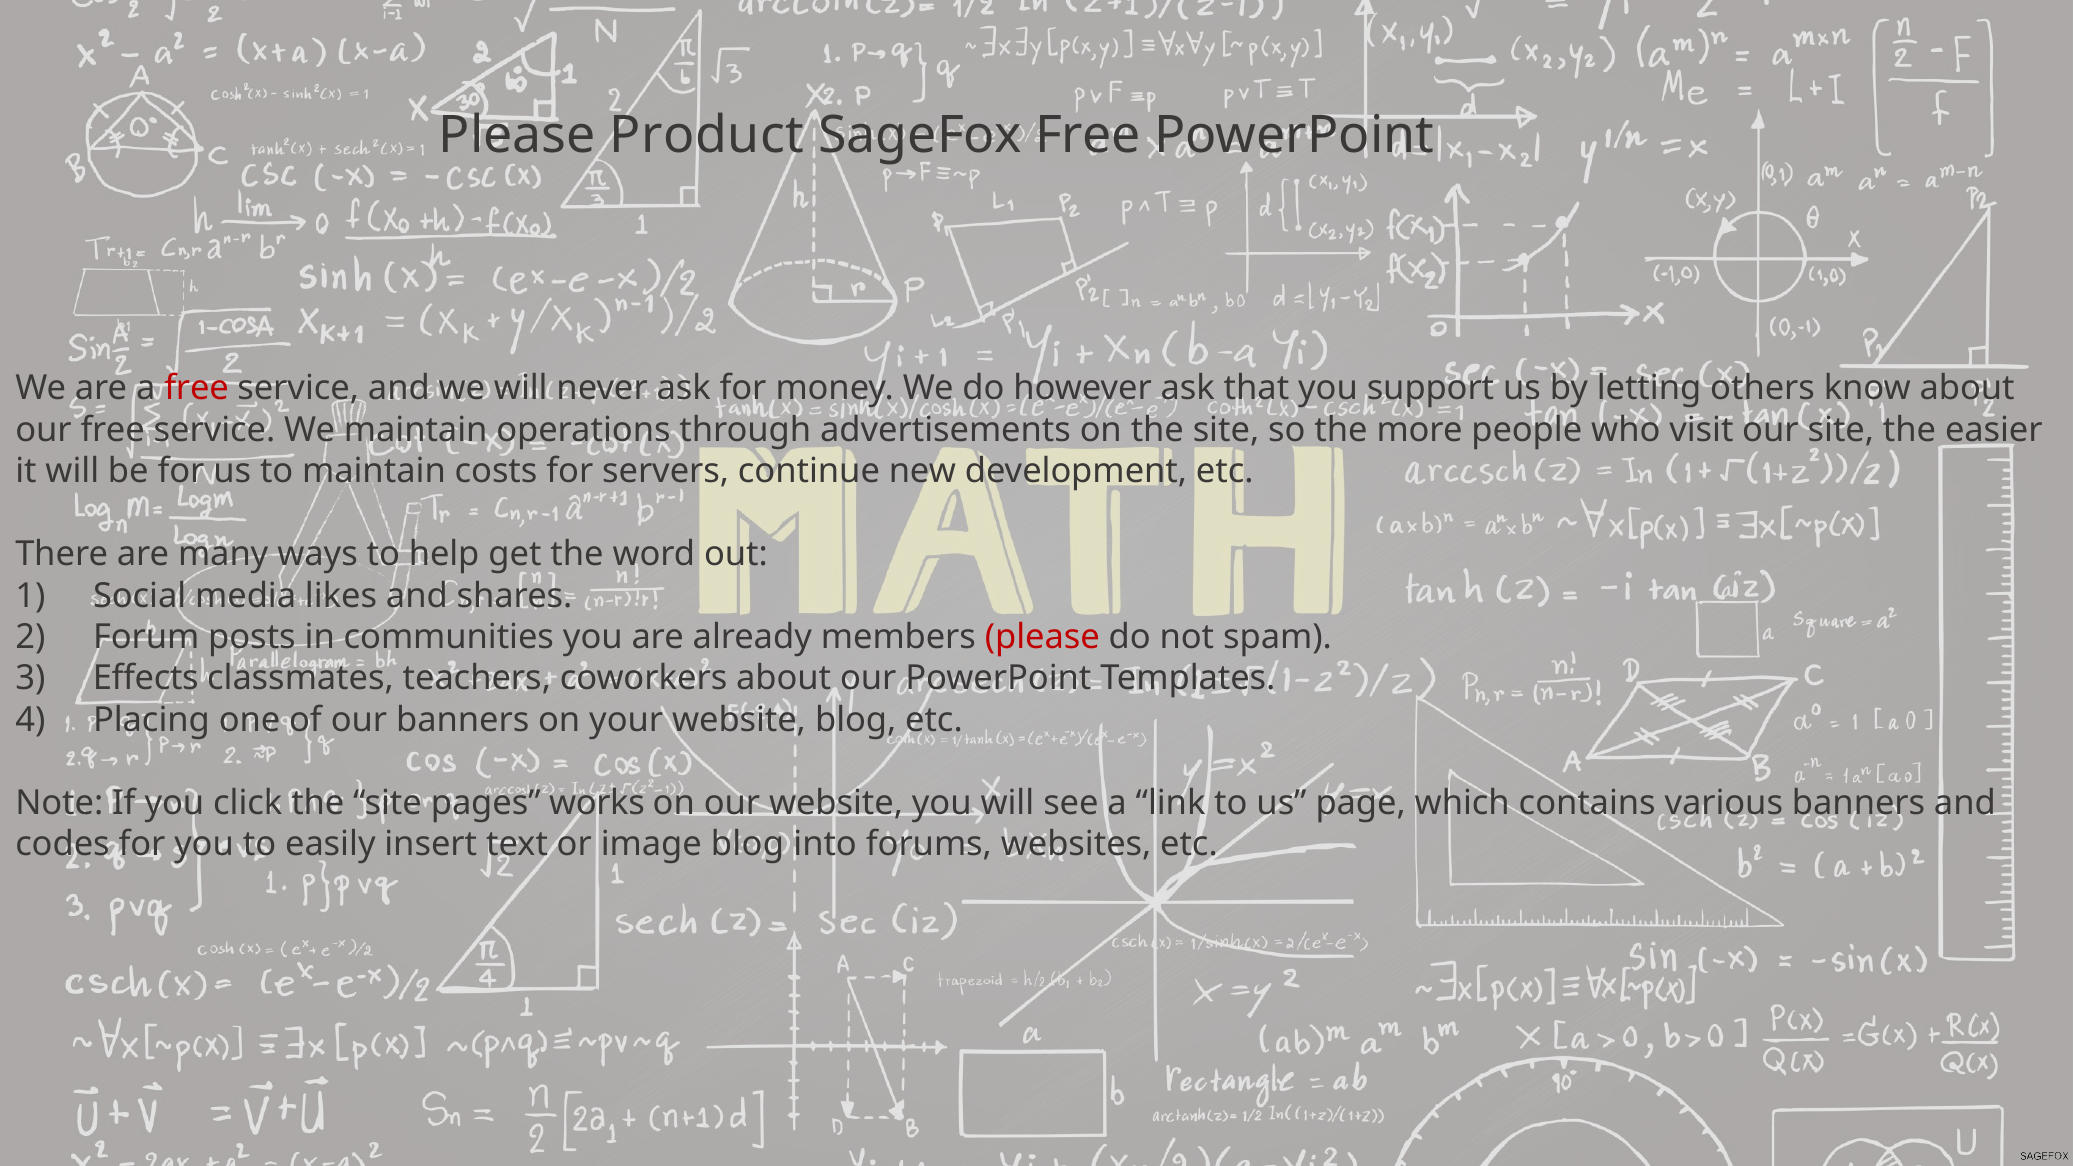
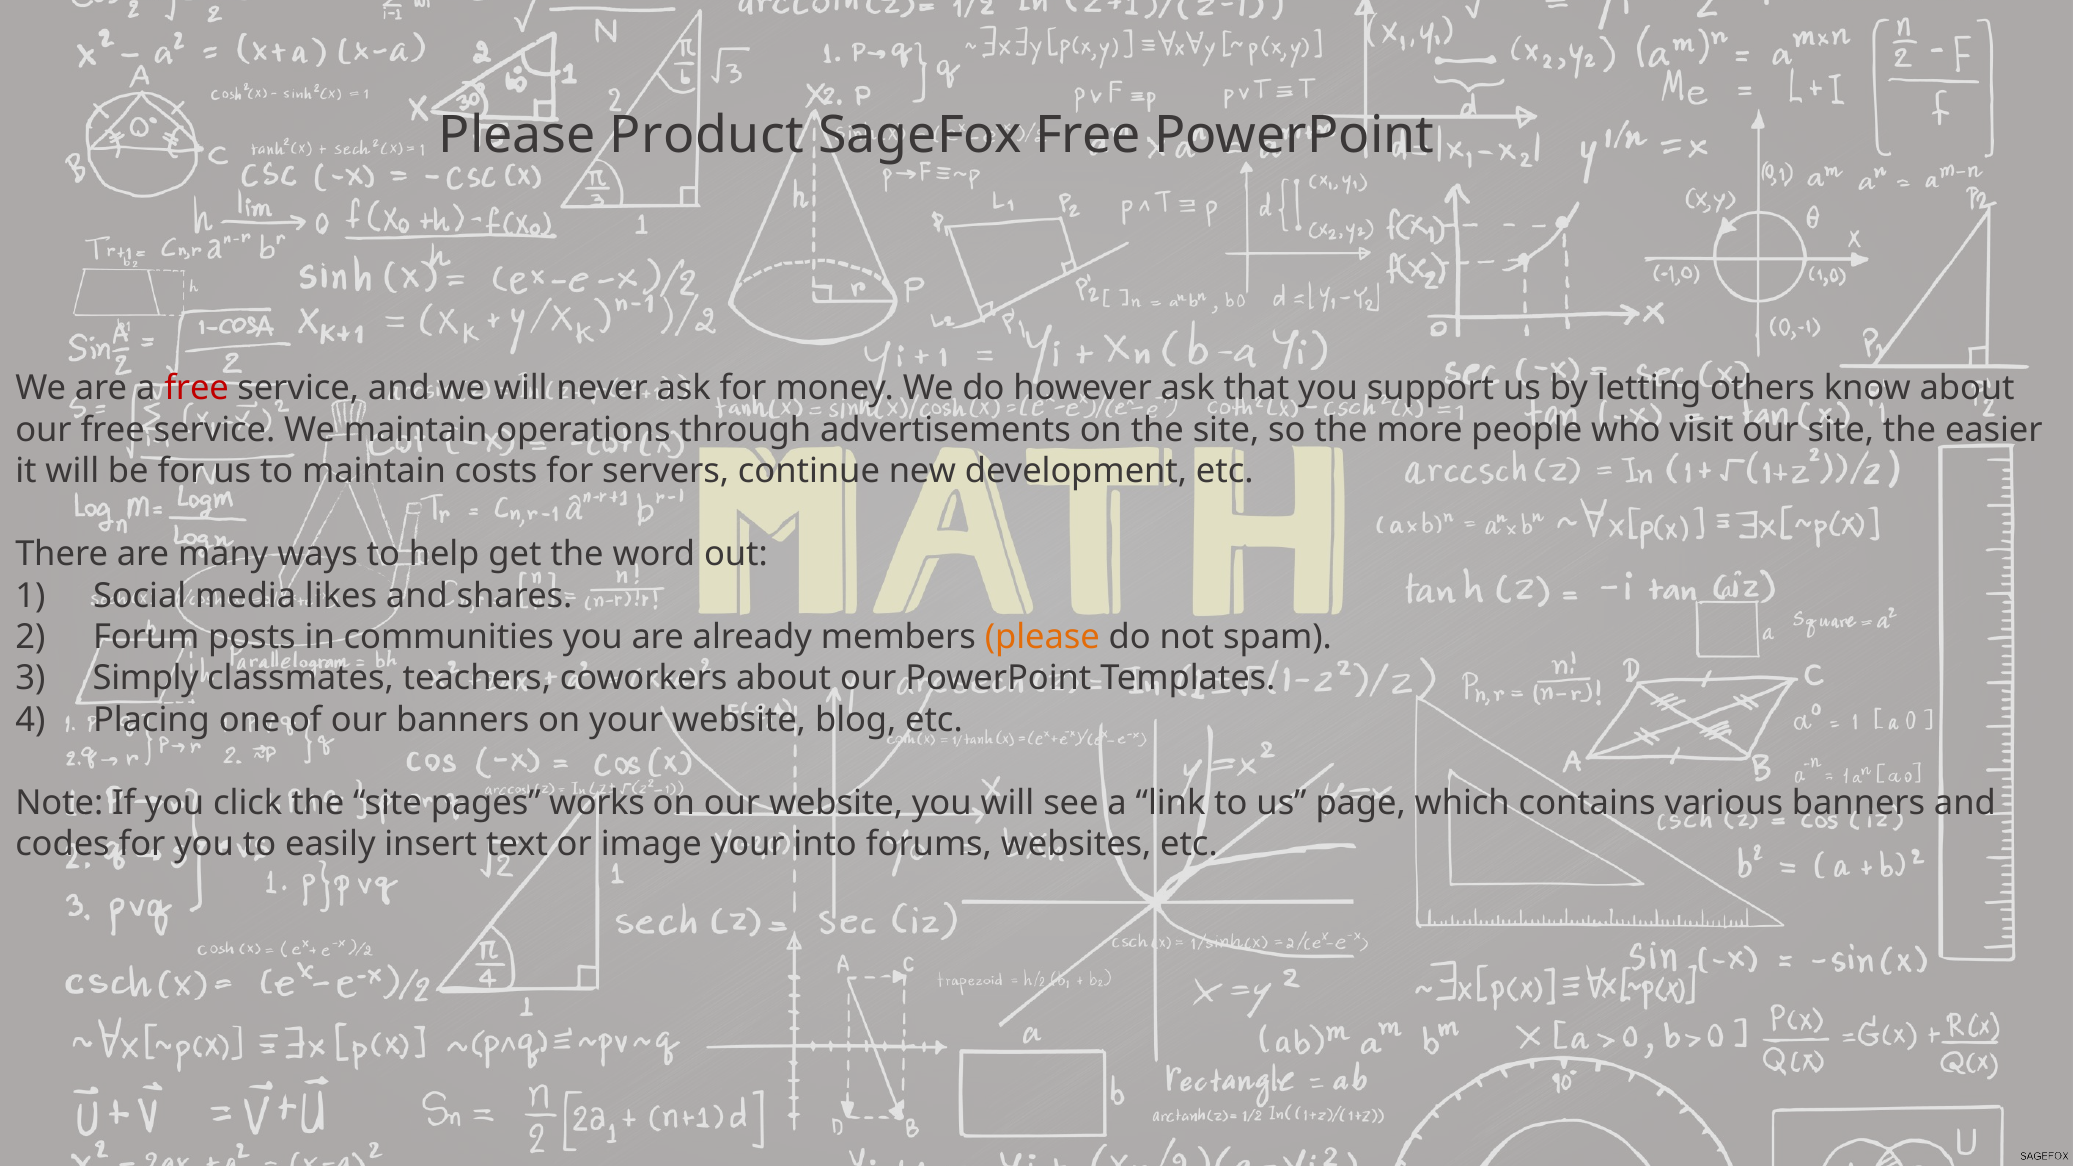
please colour: red -> orange (1042, 637)
Effects: Effects -> Simply (146, 679)
image blog: blog -> your (748, 844)
